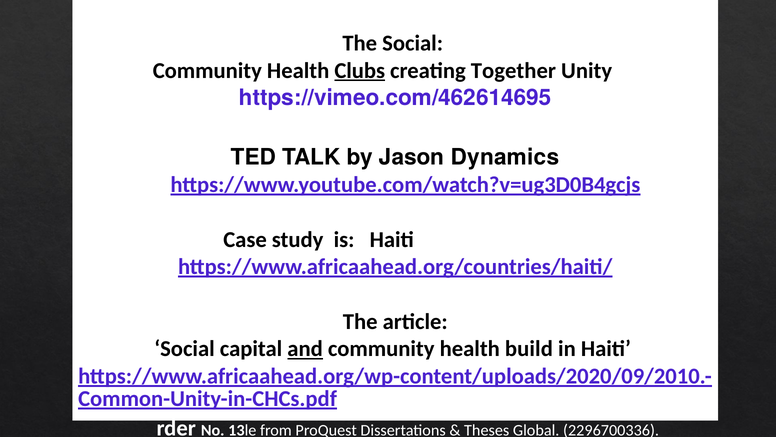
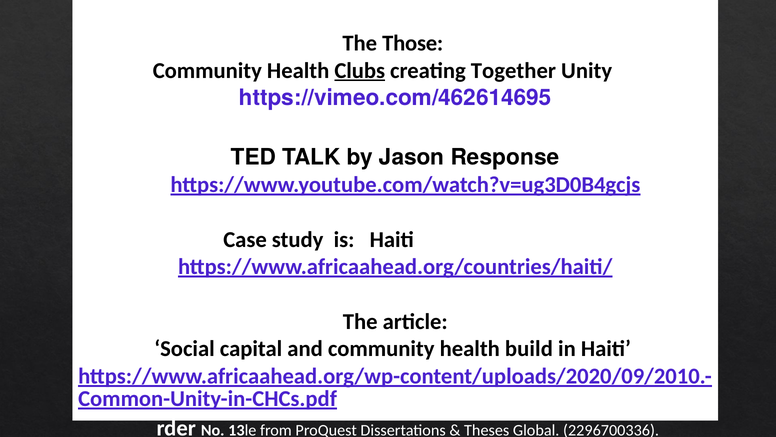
The Social: Social -> Those (413, 43)
Dynamics: Dynamics -> Response (505, 157)
and underline: present -> none (305, 348)
